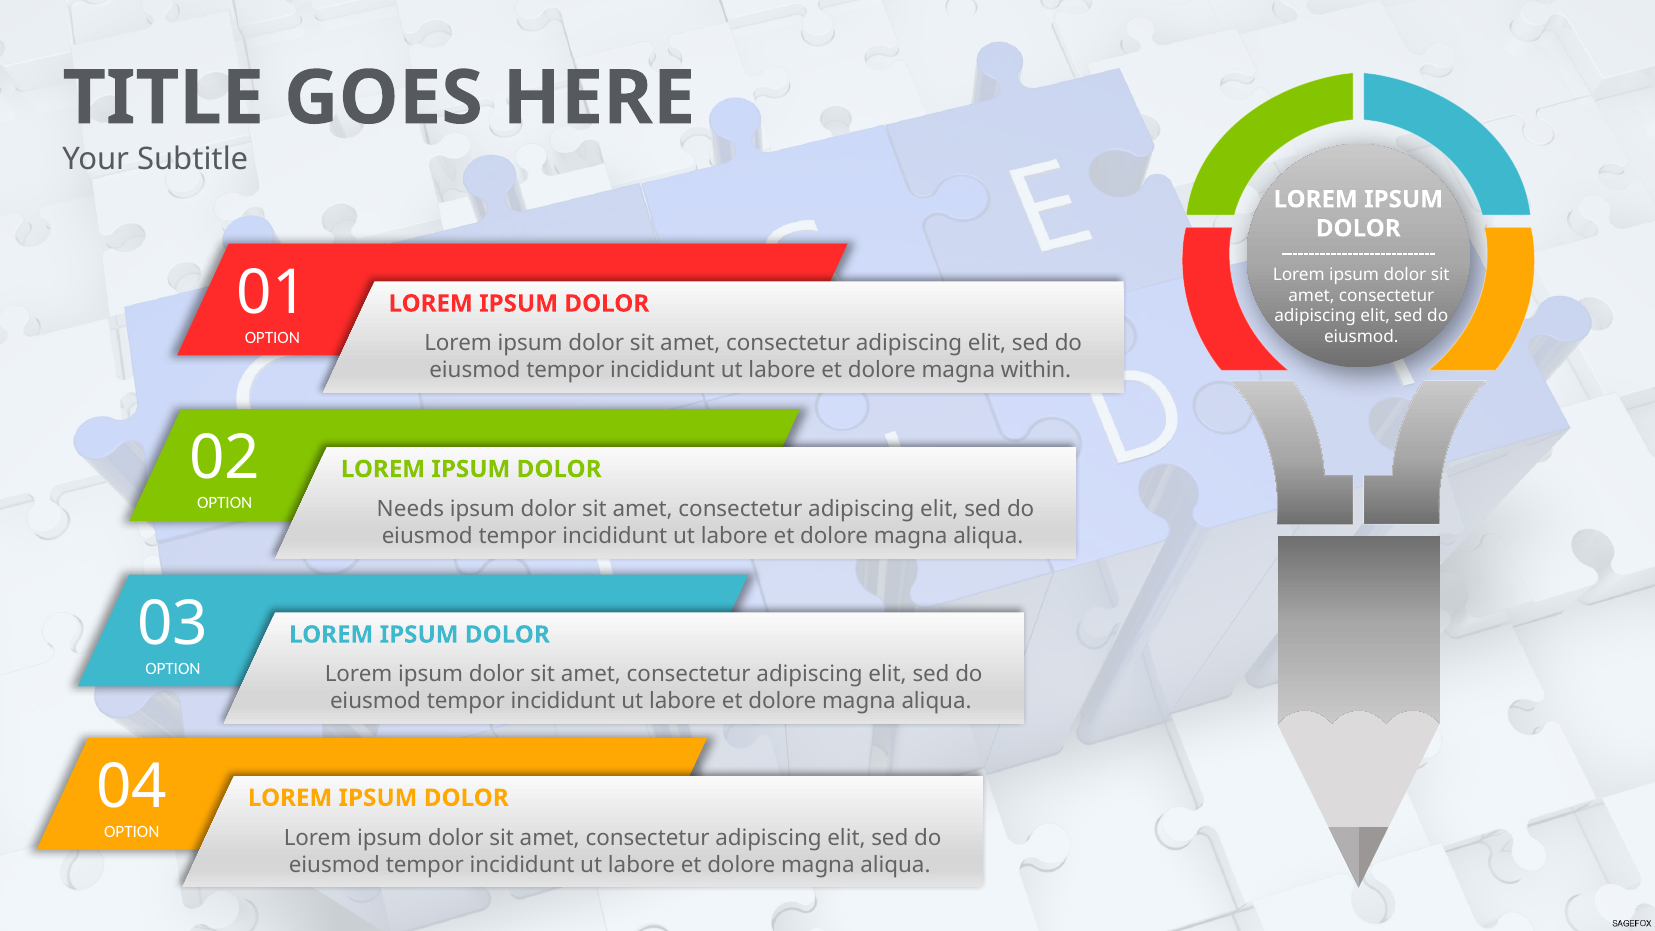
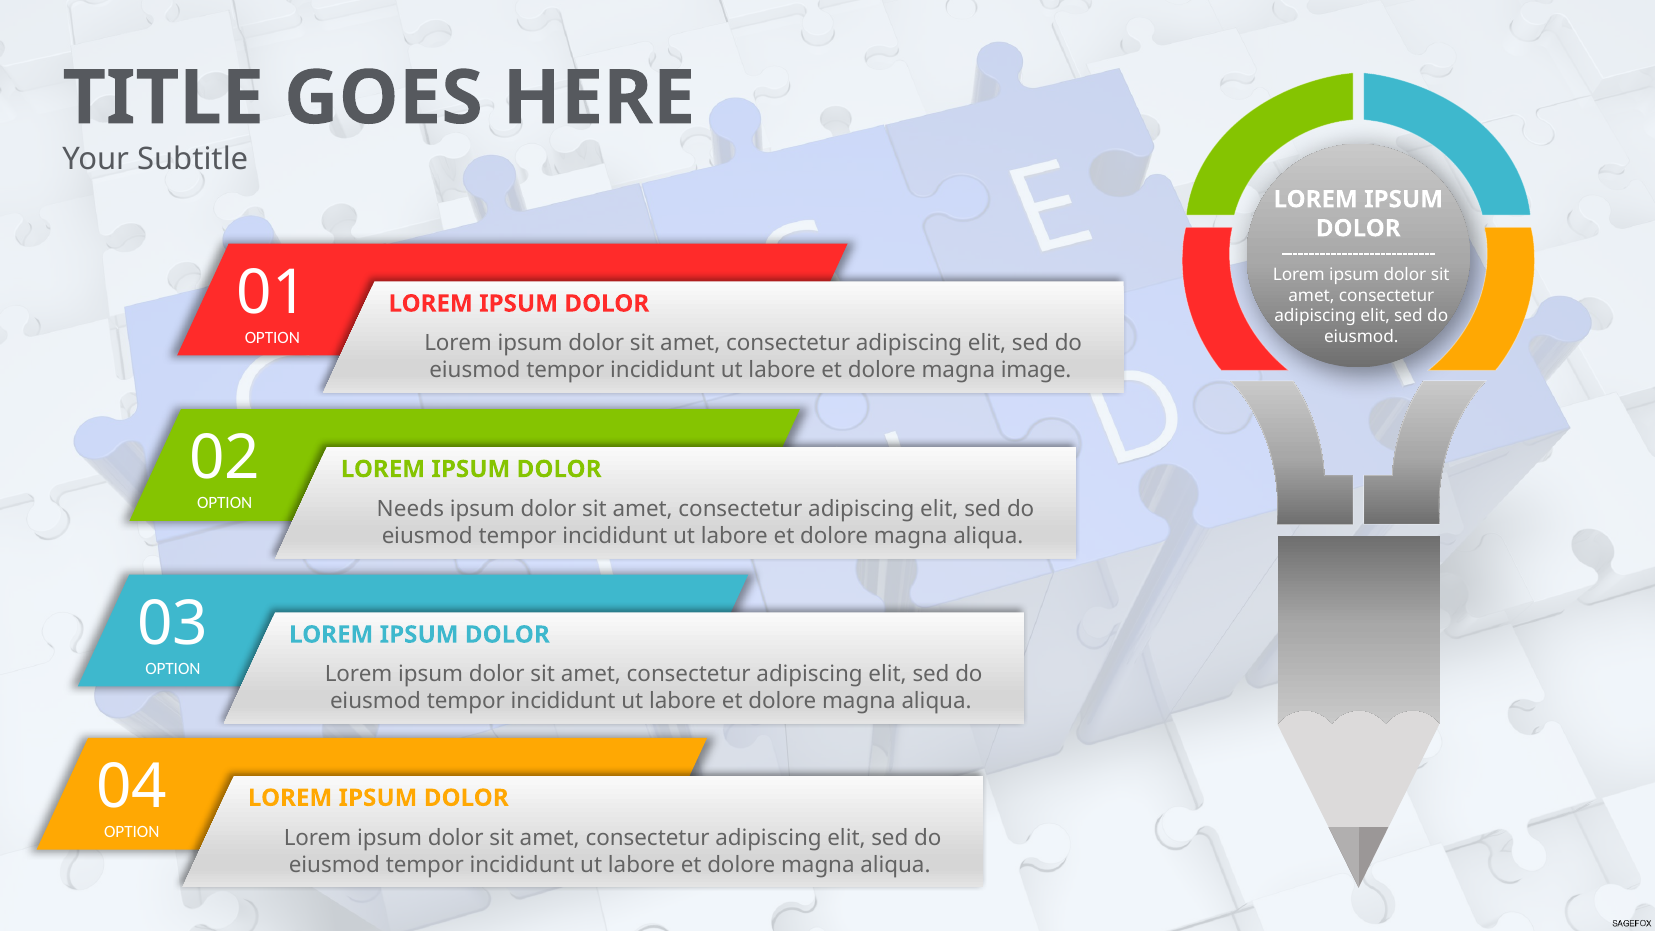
within: within -> image (1036, 370)
